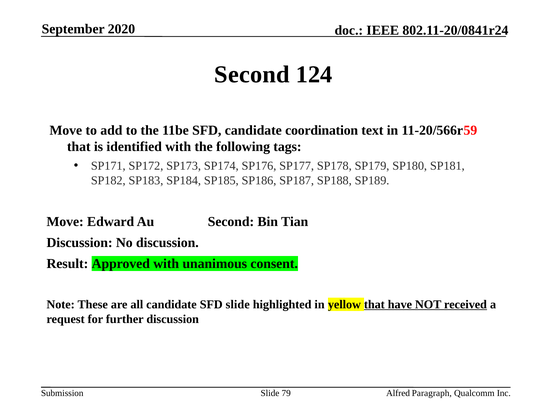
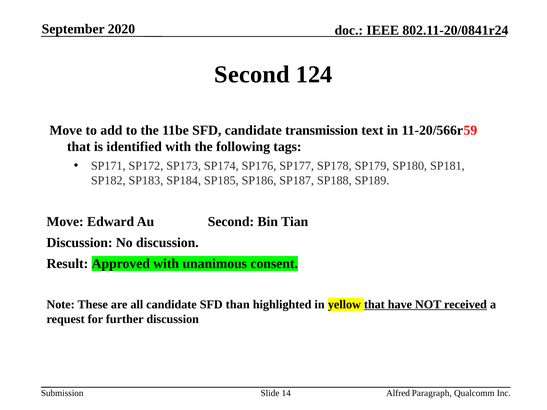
coordination: coordination -> transmission (322, 130)
SFD slide: slide -> than (238, 305)
79: 79 -> 14 (286, 393)
